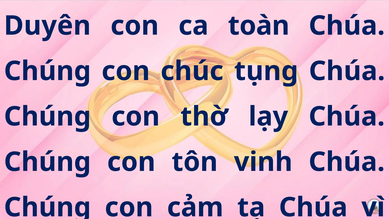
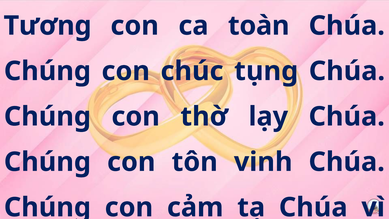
Duyên: Duyên -> Tương (48, 26)
